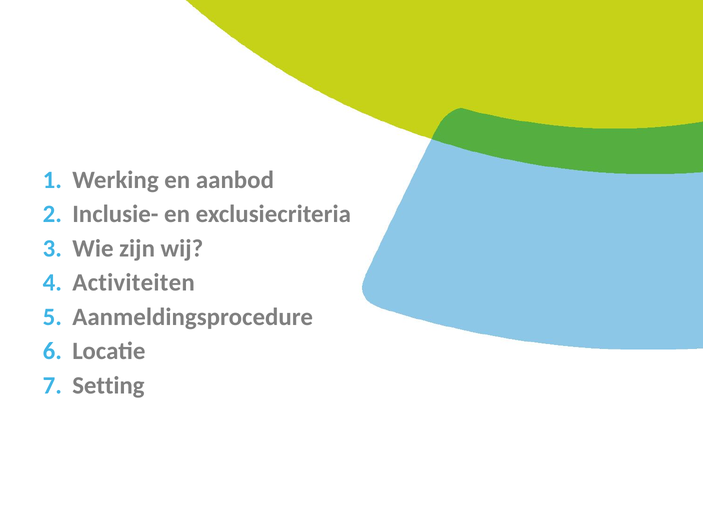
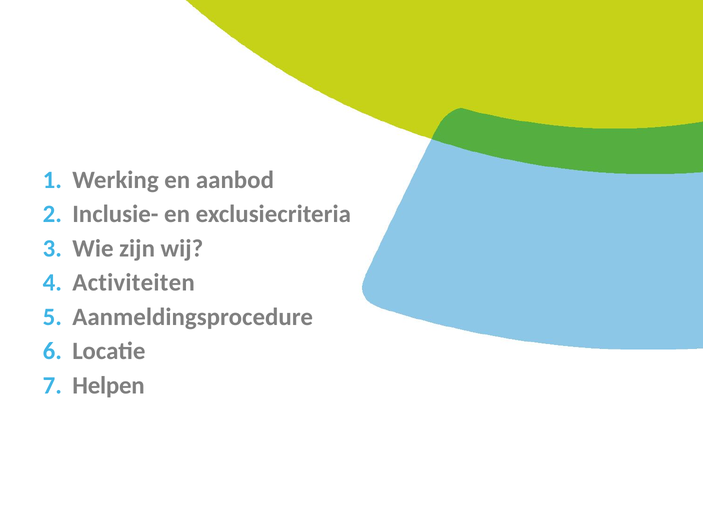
Setting: Setting -> Helpen (108, 386)
